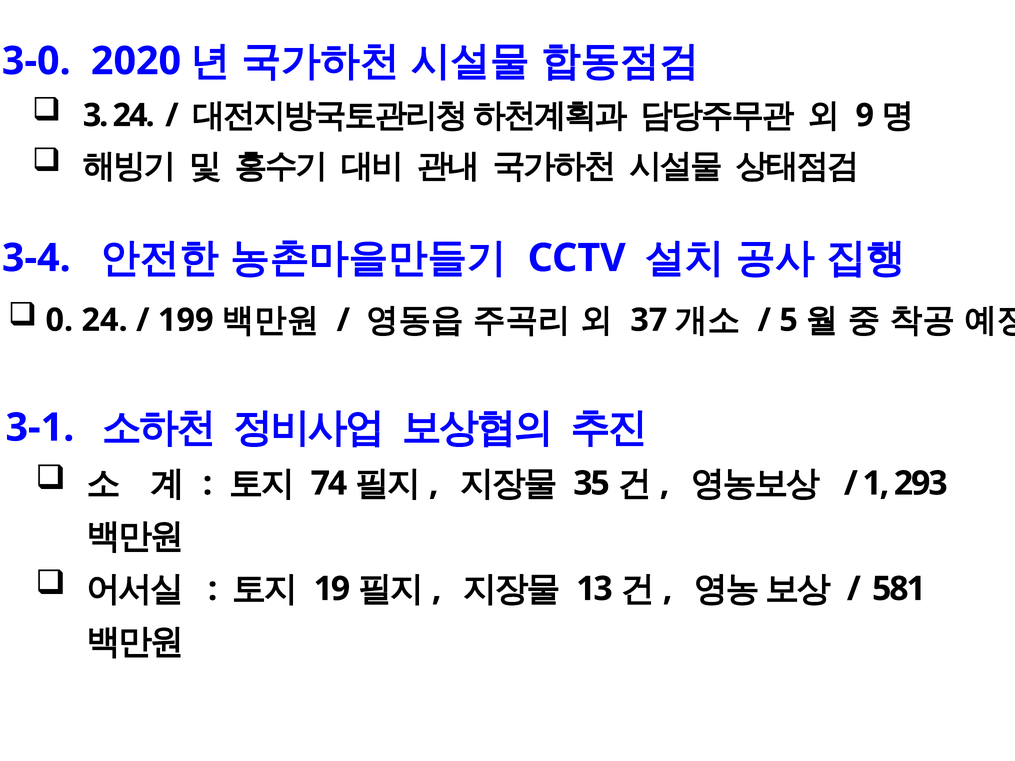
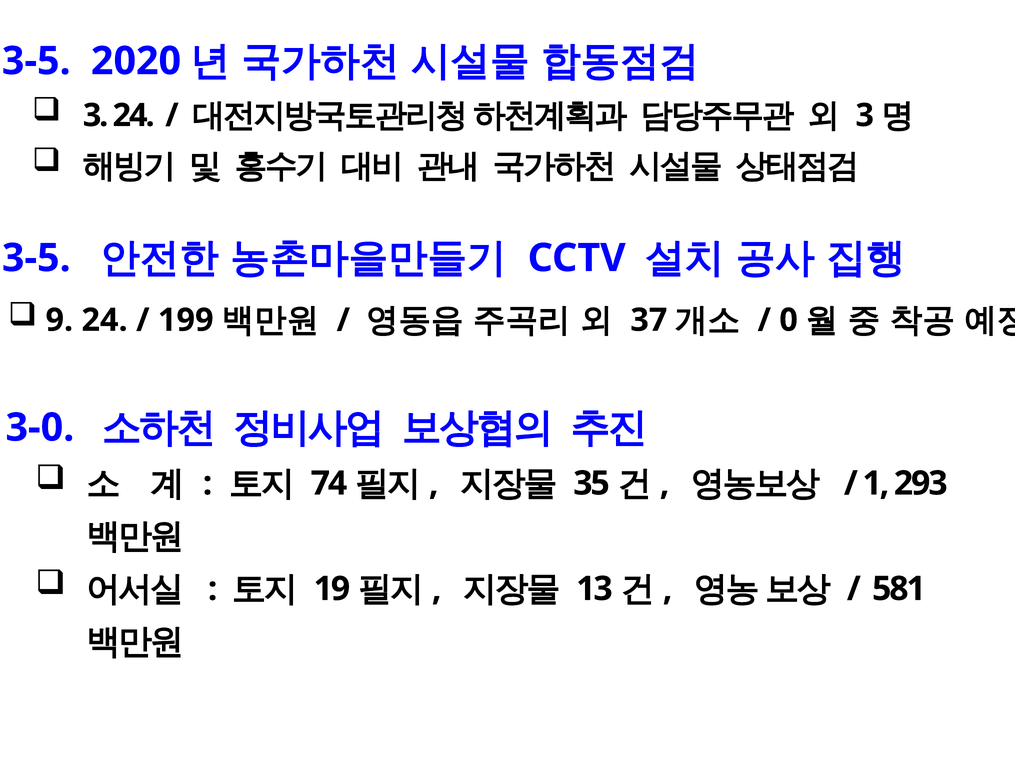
3-0: 3-0 -> 3-5 (36, 61)
9: 9 -> 3 (865, 115)
3-4: 3-4 -> 3-5 (36, 258)
0: 0 -> 9 (59, 320)
5: 5 -> 0 (789, 320)
3-1: 3-1 -> 3-0 (40, 428)
